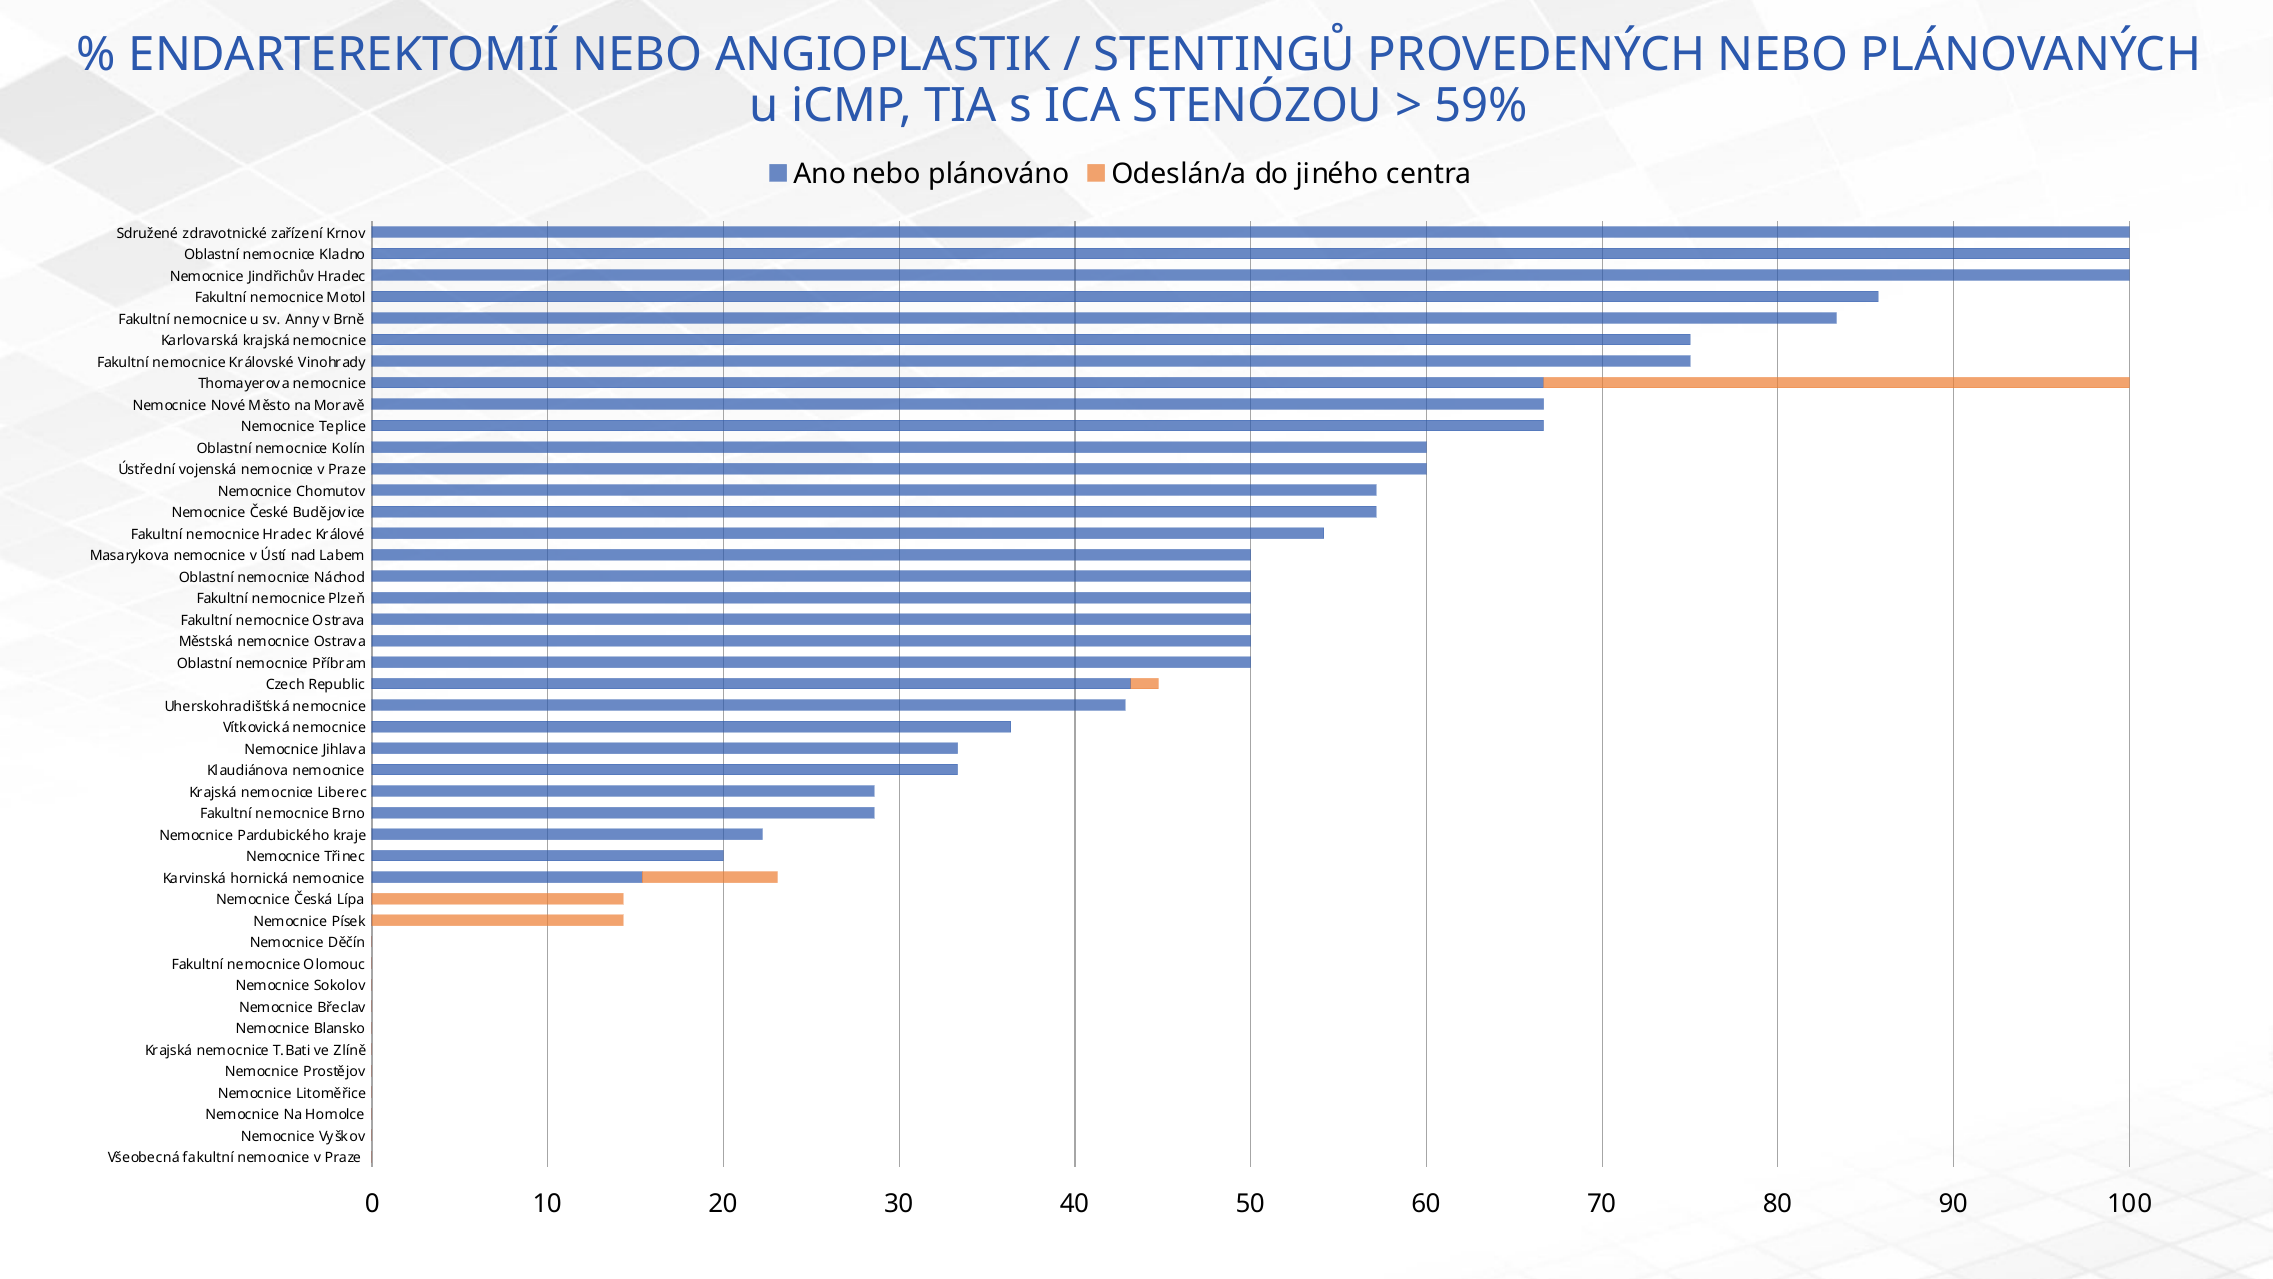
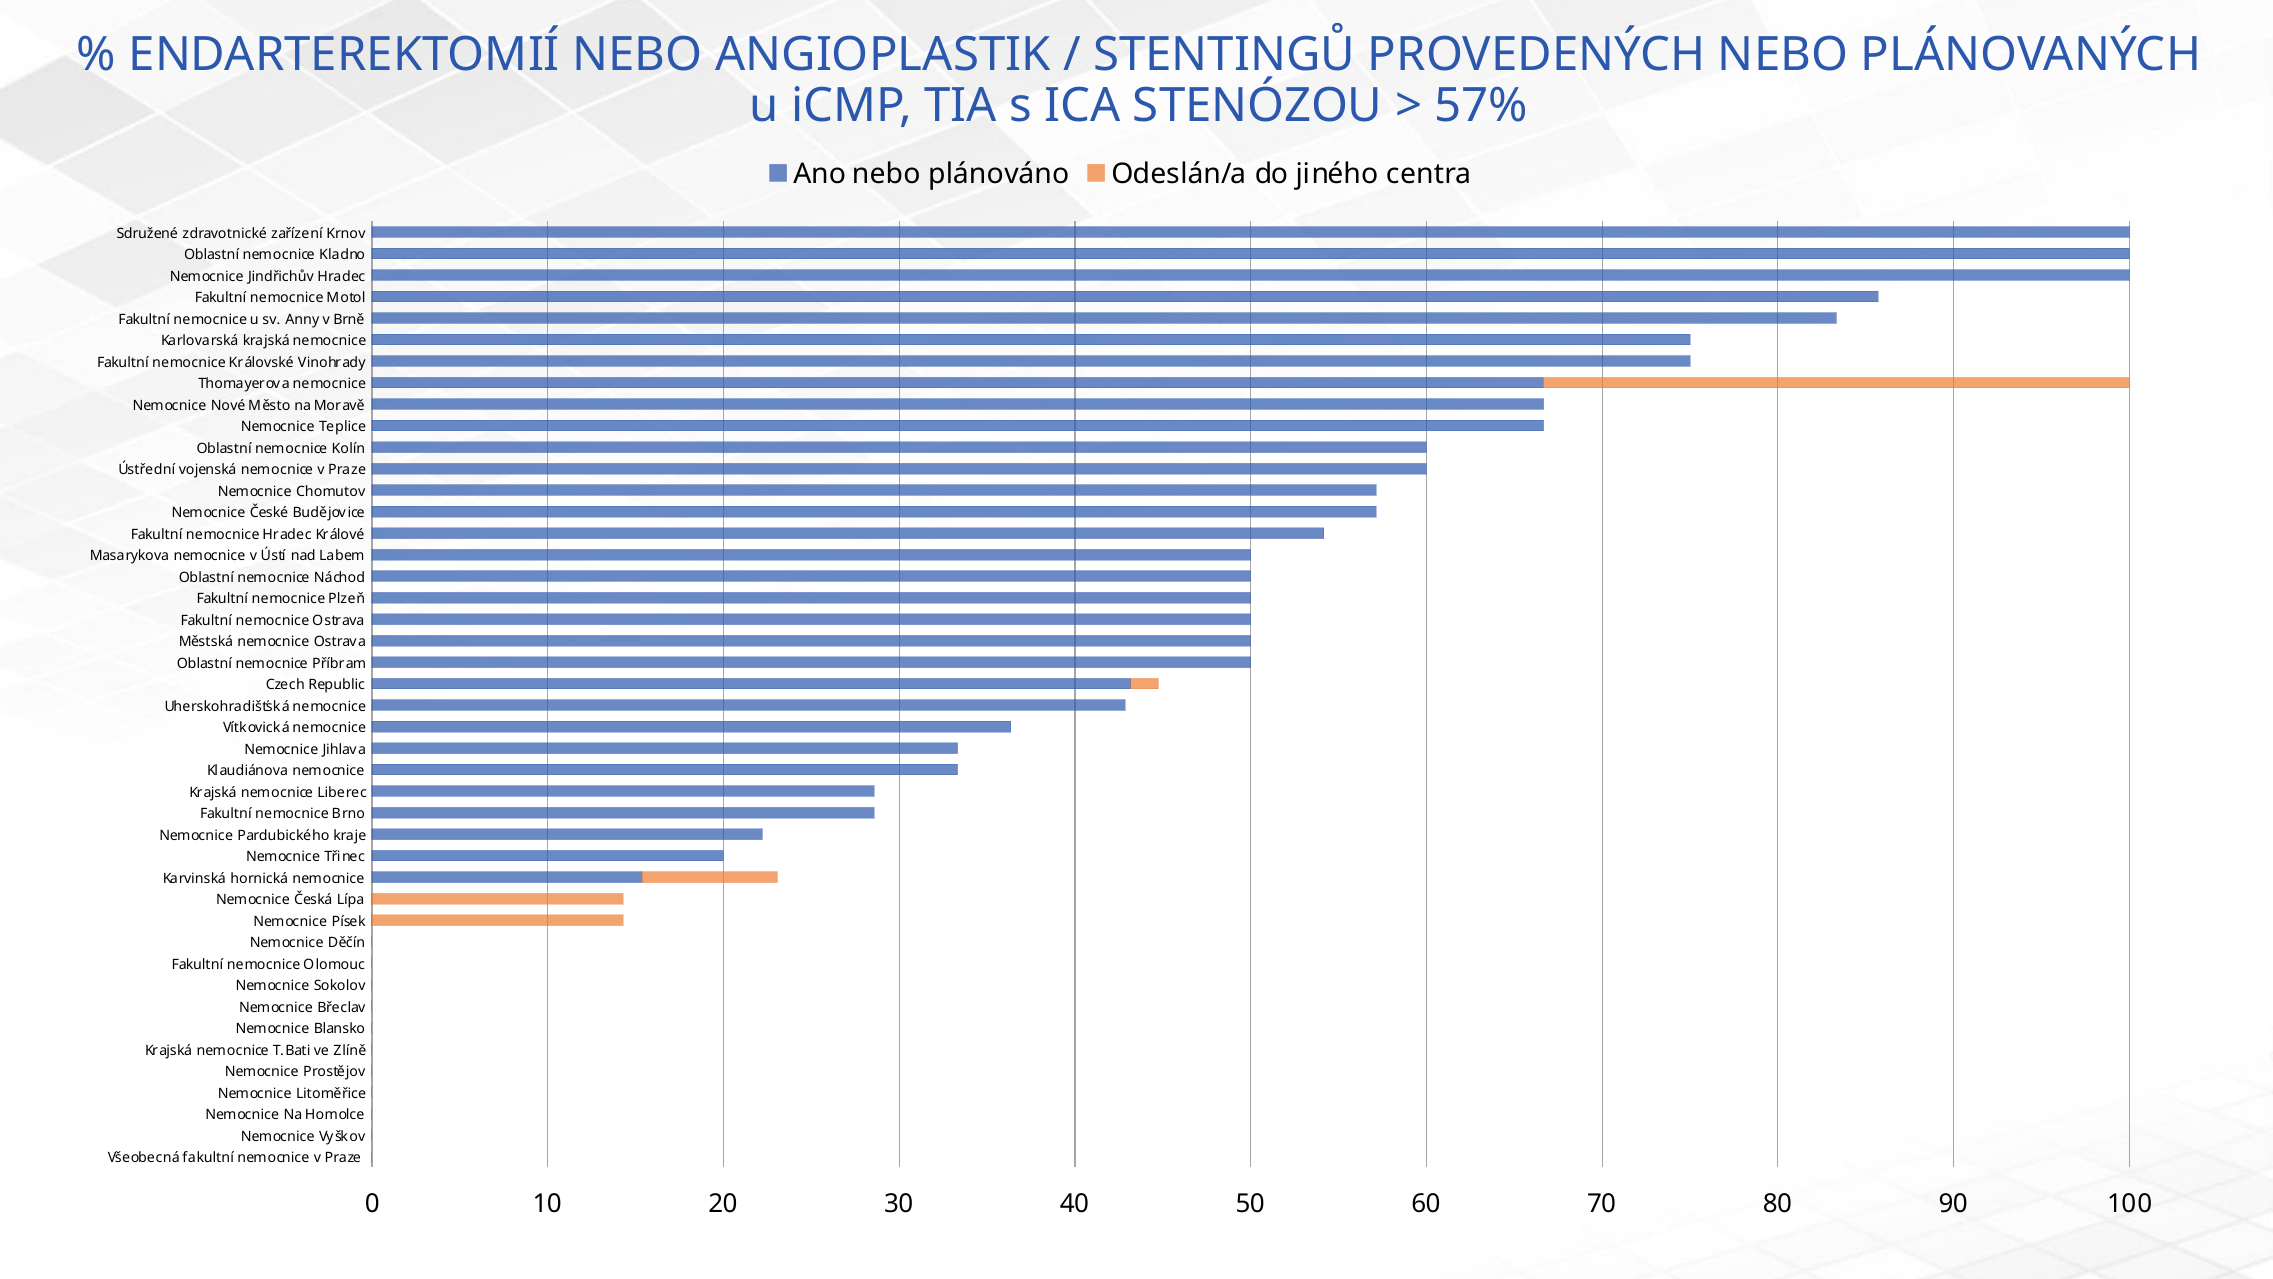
59%: 59% -> 57% (1481, 106)
